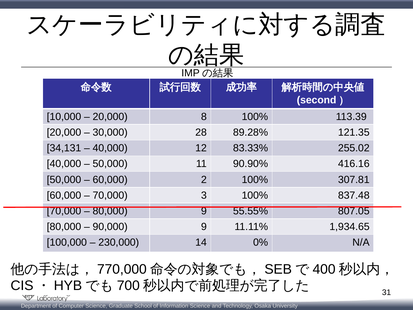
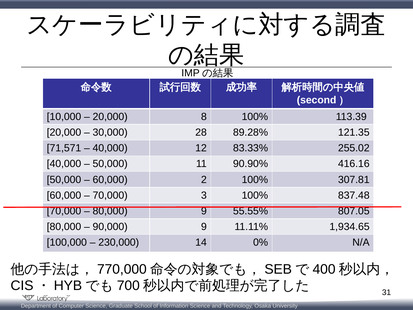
34,131: 34,131 -> 71,571 (64, 148)
